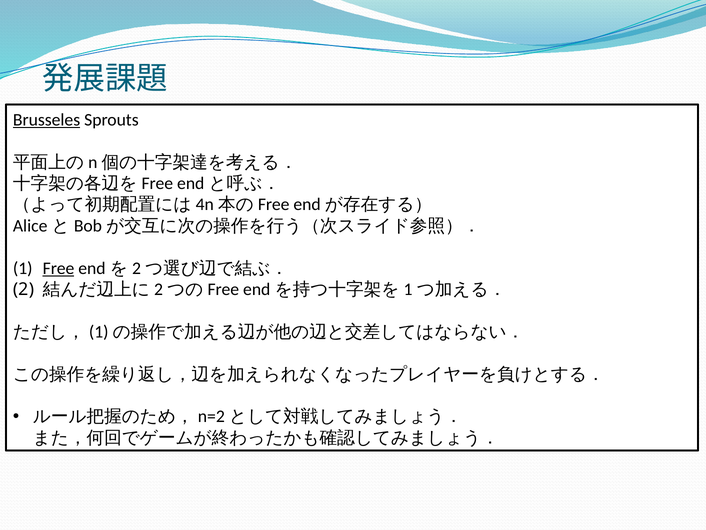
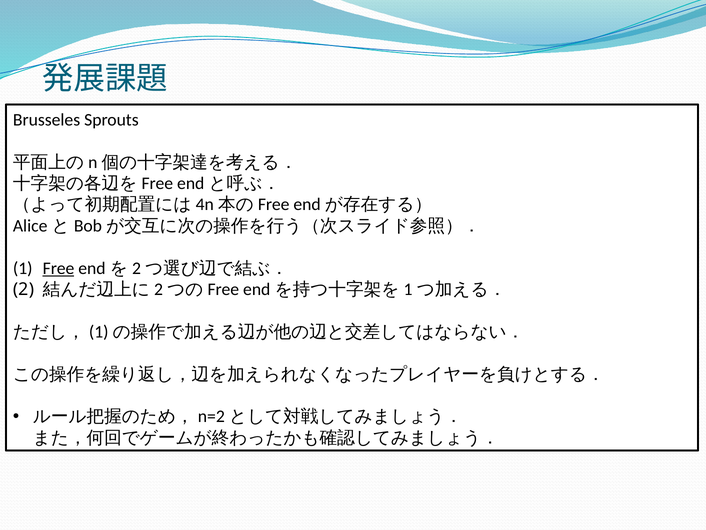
Brusseles underline: present -> none (47, 120)
